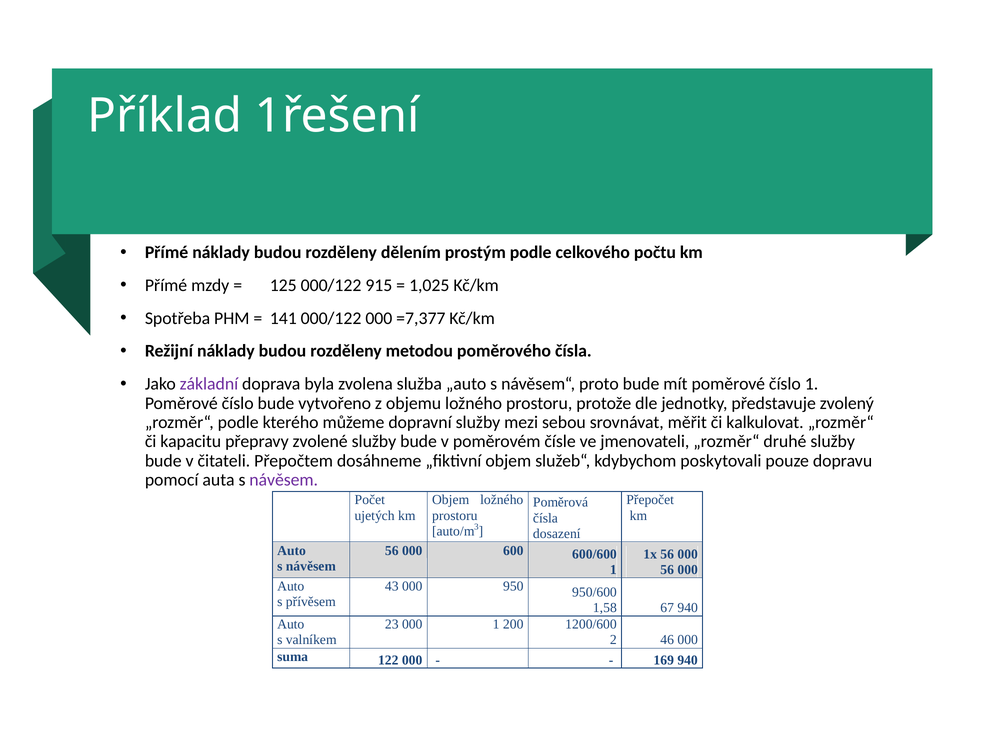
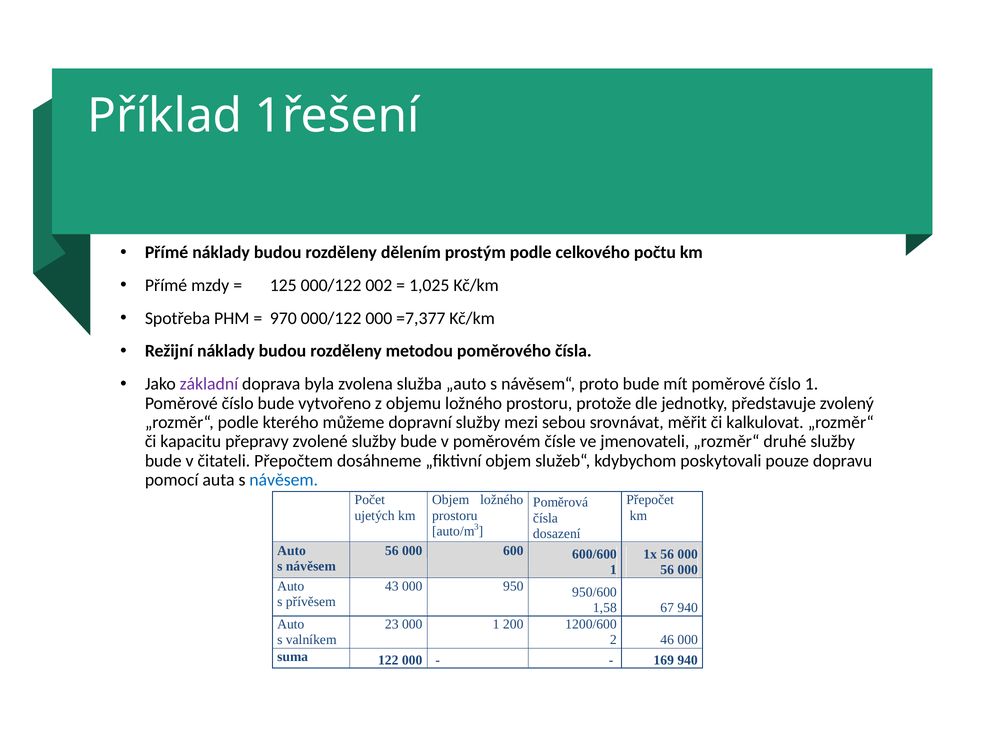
915: 915 -> 002 (379, 285)
141: 141 -> 970 (283, 318)
návěsem colour: purple -> blue (284, 480)
